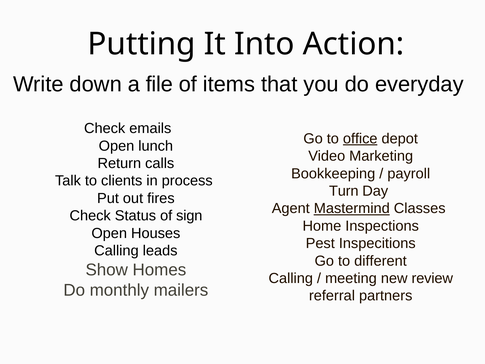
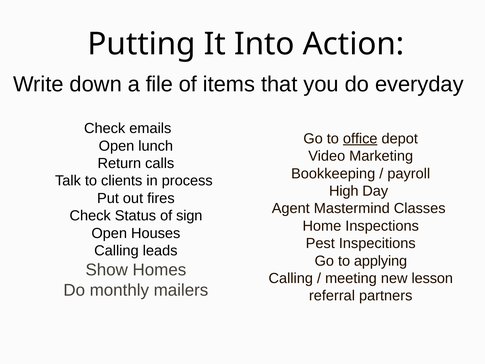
Turn: Turn -> High (344, 191)
Mastermind underline: present -> none (352, 208)
different: different -> applying (381, 261)
review: review -> lesson (432, 278)
